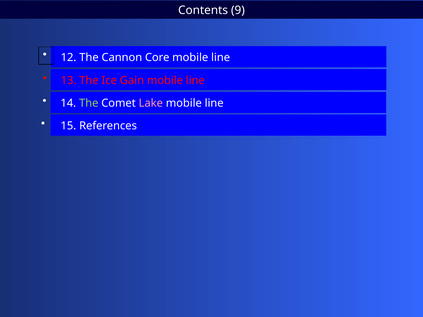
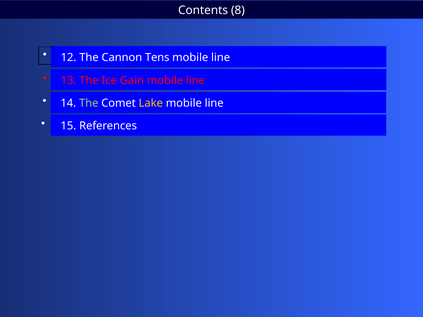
9: 9 -> 8 (238, 10)
Core: Core -> Tens (157, 58)
Lake colour: pink -> yellow (151, 103)
